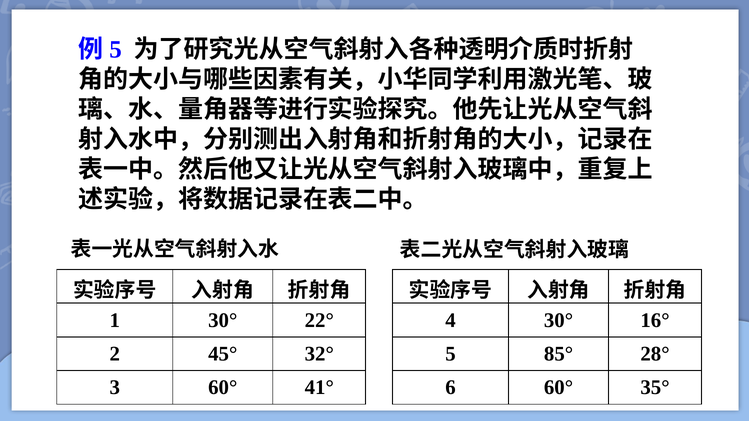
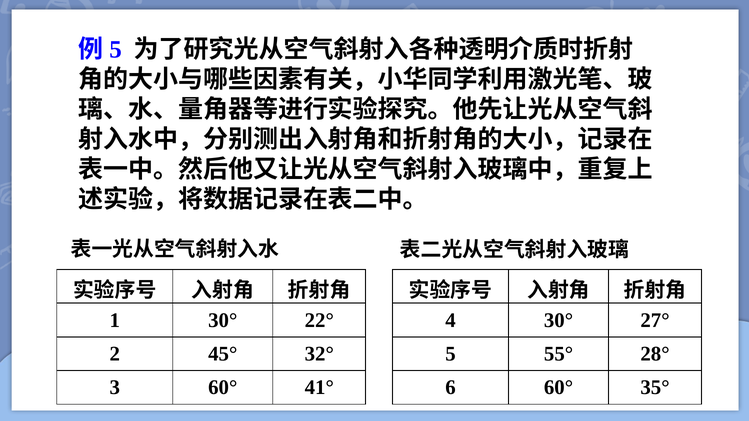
16°: 16° -> 27° (655, 320)
85°: 85° -> 55° (559, 354)
